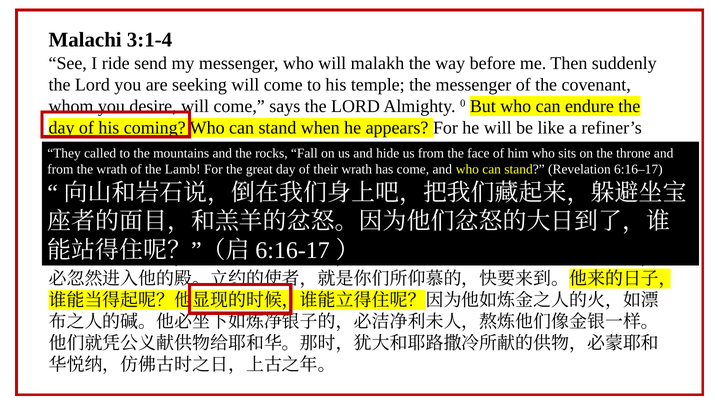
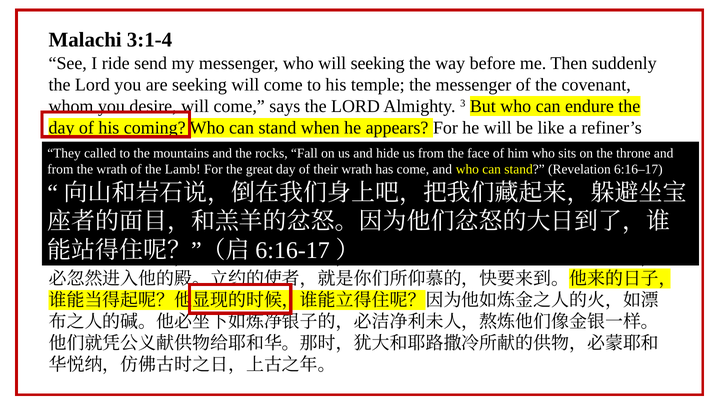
will malakh: malakh -> seeking (378, 63)
Almighty 0: 0 -> 3 (463, 103)
